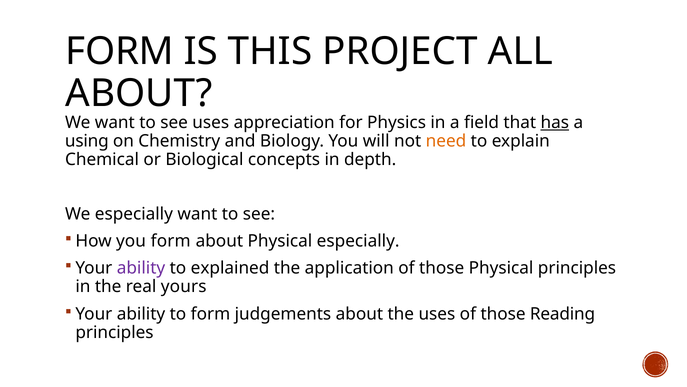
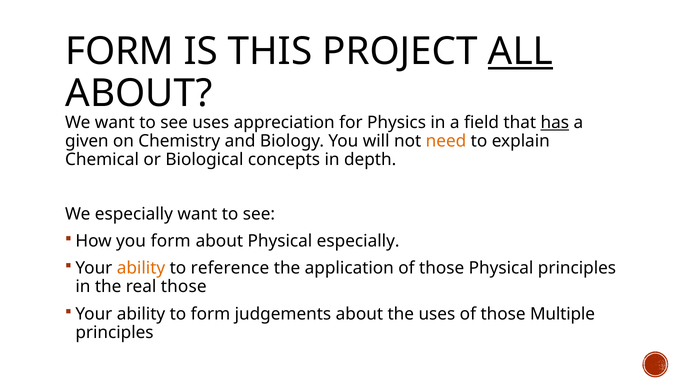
ALL underline: none -> present (520, 52)
using: using -> given (87, 141)
ability colour: purple -> orange (141, 268)
explained: explained -> reference (230, 268)
real yours: yours -> those (184, 286)
Reading: Reading -> Multiple (563, 314)
